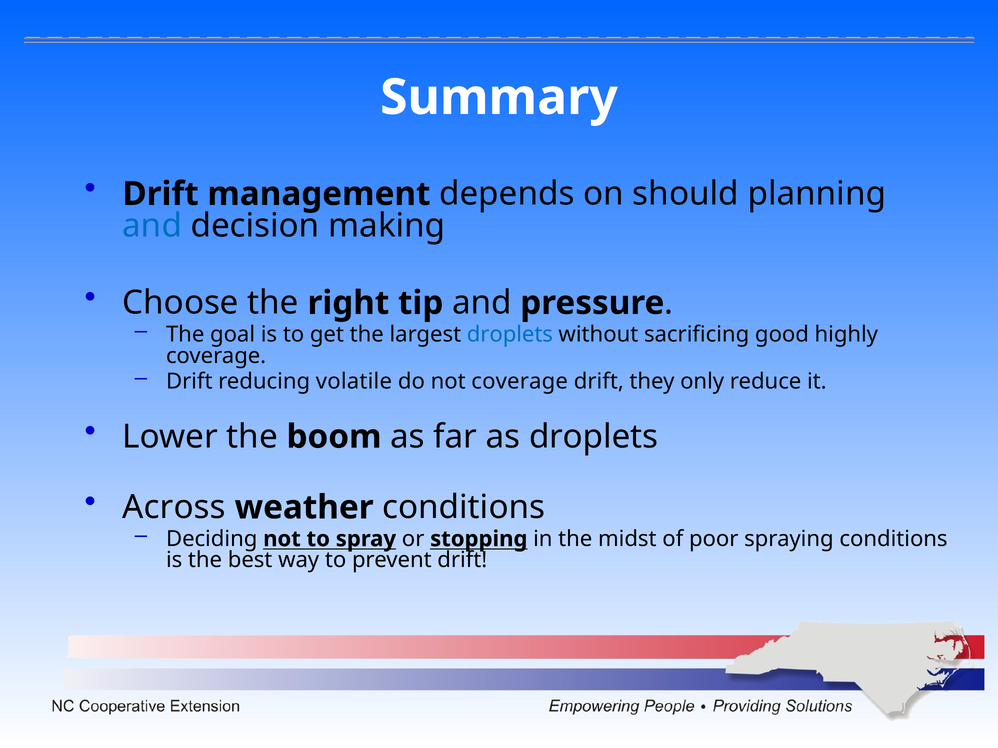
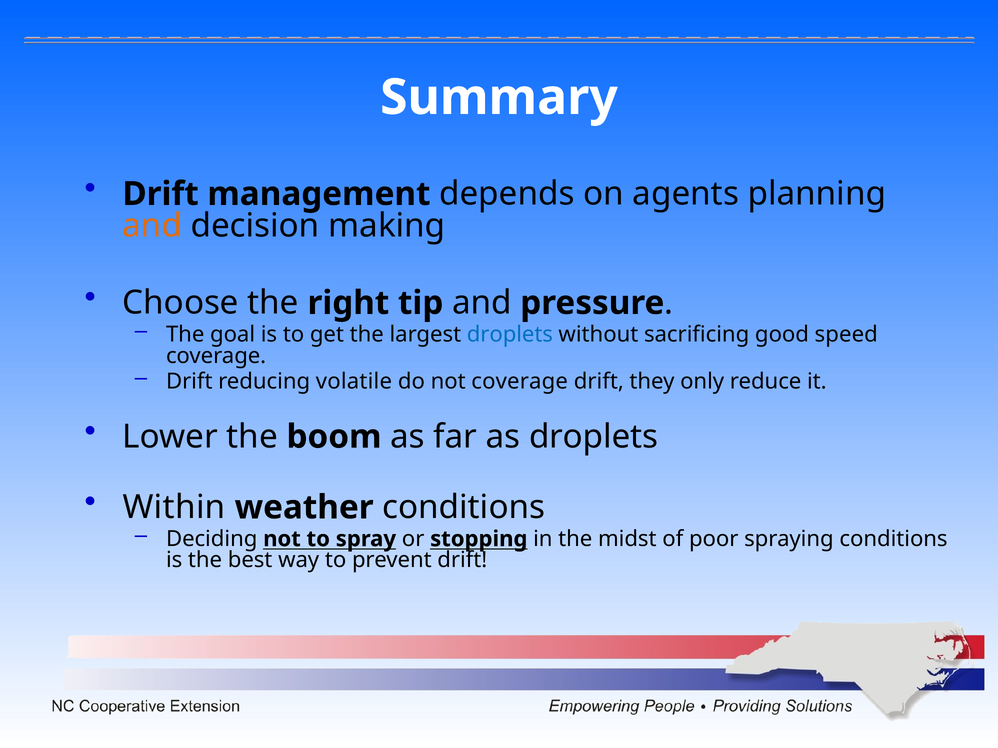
should: should -> agents (686, 194)
and colour: blue -> orange (152, 226)
highly: highly -> speed (846, 335)
Across: Across -> Within (174, 508)
